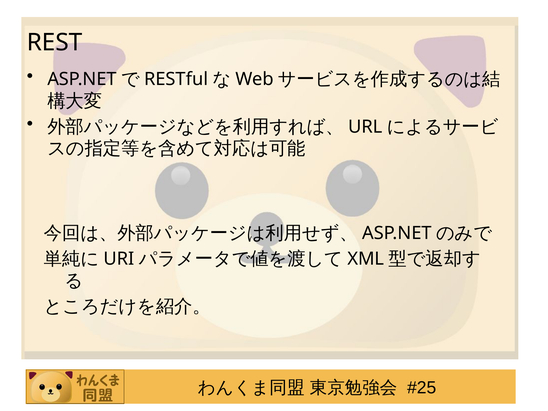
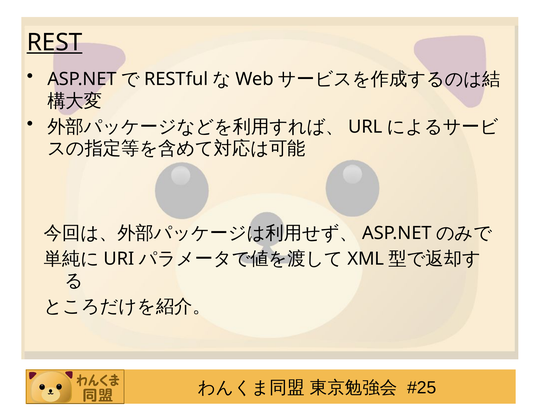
REST underline: none -> present (55, 43)
